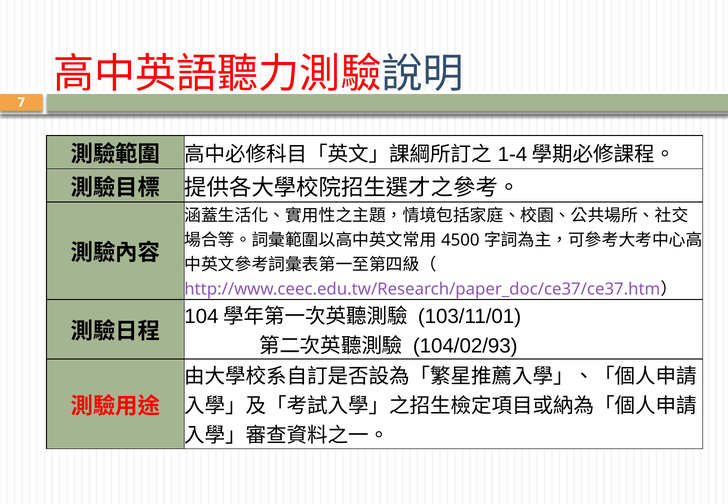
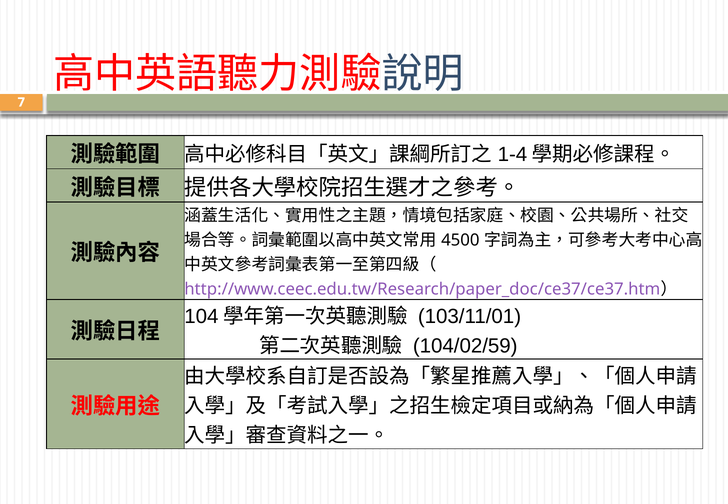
104/02/93: 104/02/93 -> 104/02/59 (465, 346)
